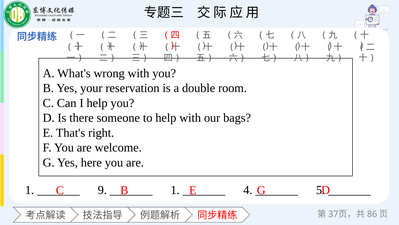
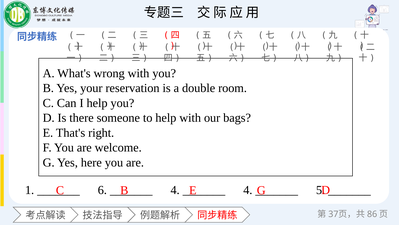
9: 9 -> 6 (102, 190)
1: 1 -> 4 (175, 190)
